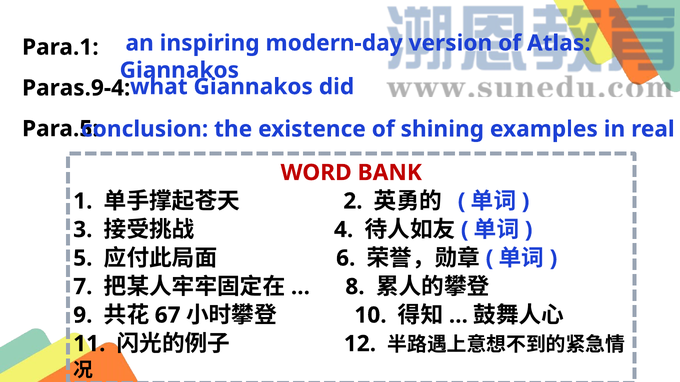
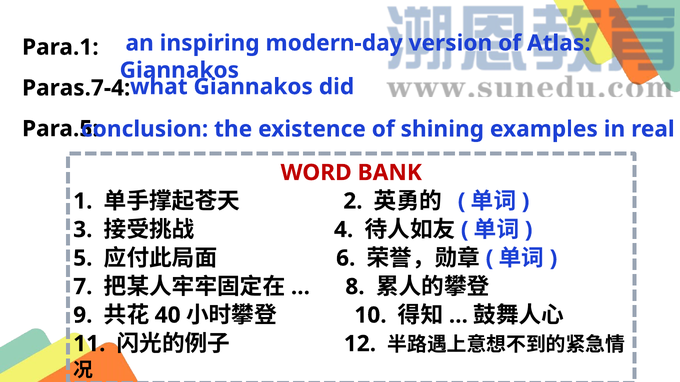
Paras.9-4: Paras.9-4 -> Paras.7-4 (76, 88)
67: 67 -> 40 (168, 316)
